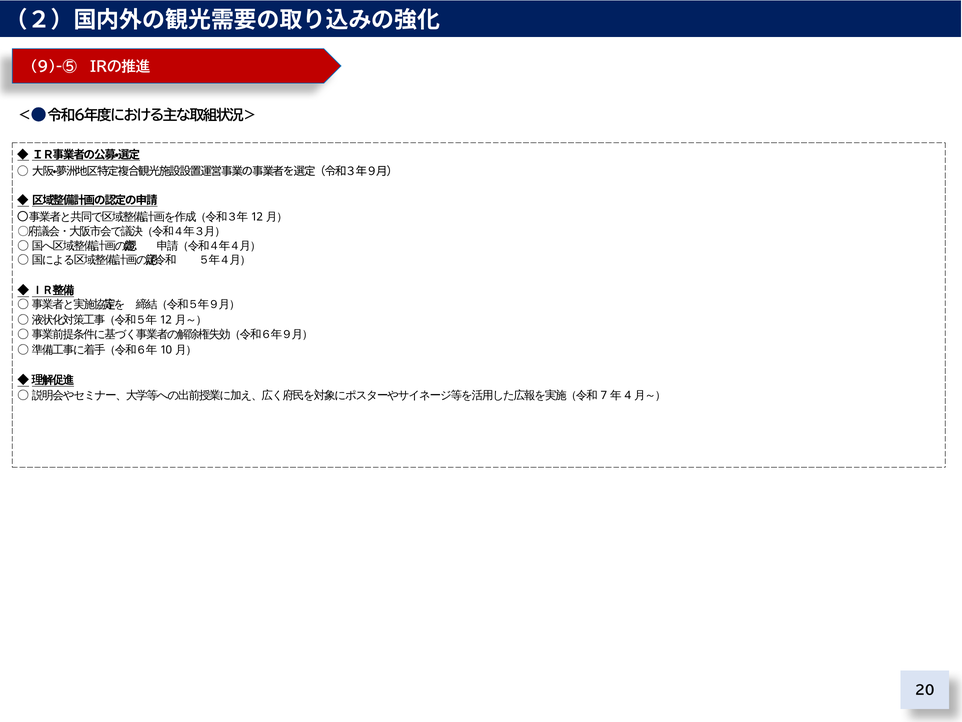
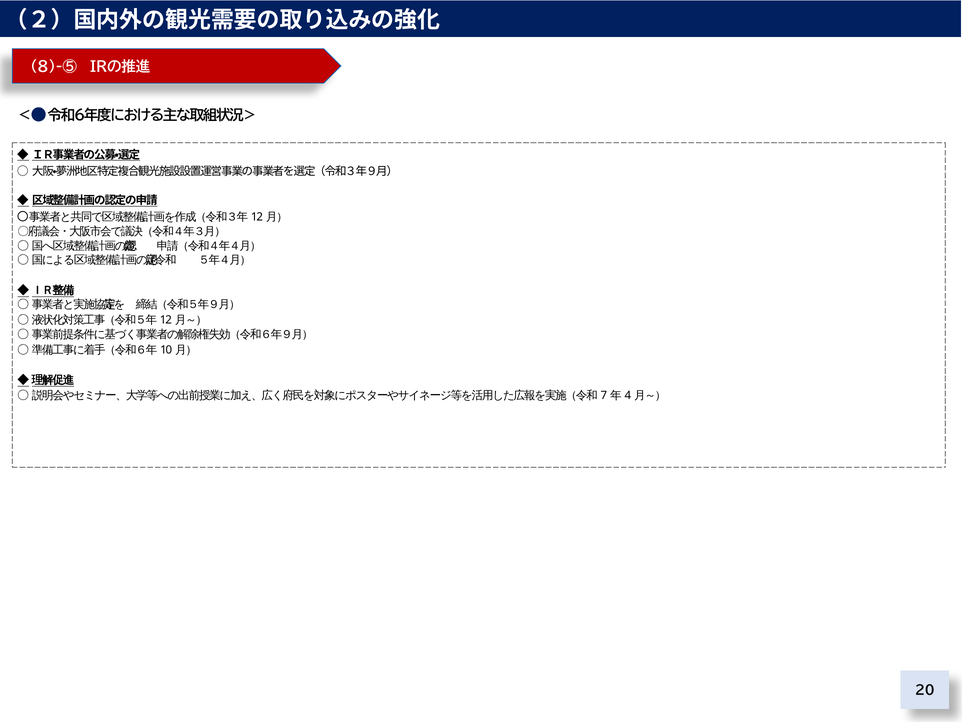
9)-⑤: 9)-⑤ -> 8)-⑤ (54, 67)
